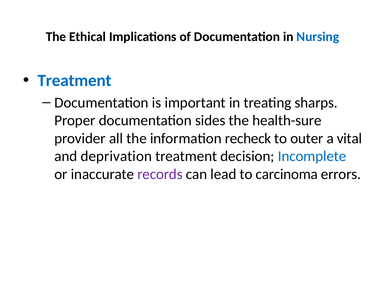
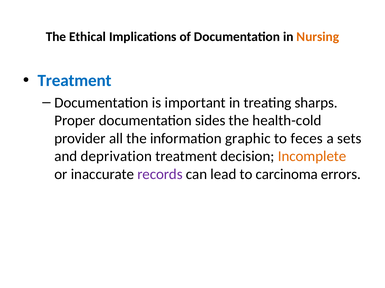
Nursing colour: blue -> orange (318, 37)
health-sure: health-sure -> health-cold (287, 121)
recheck: recheck -> graphic (248, 139)
outer: outer -> feces (307, 139)
vital: vital -> sets (349, 139)
Incomplete colour: blue -> orange (312, 157)
